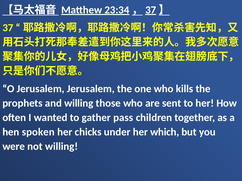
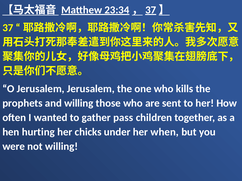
spoken: spoken -> hurting (38, 132)
which: which -> when (165, 132)
